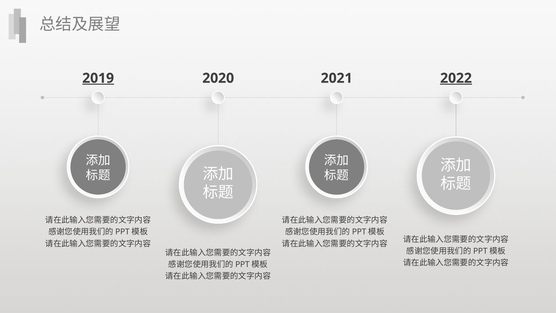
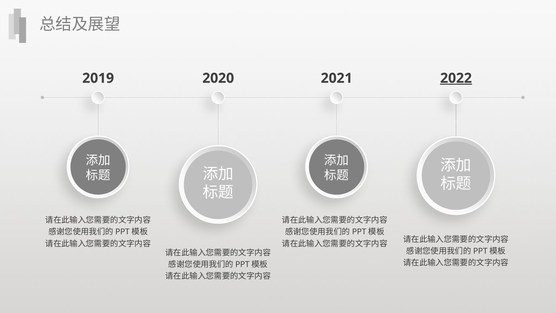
2019 underline: present -> none (98, 78)
